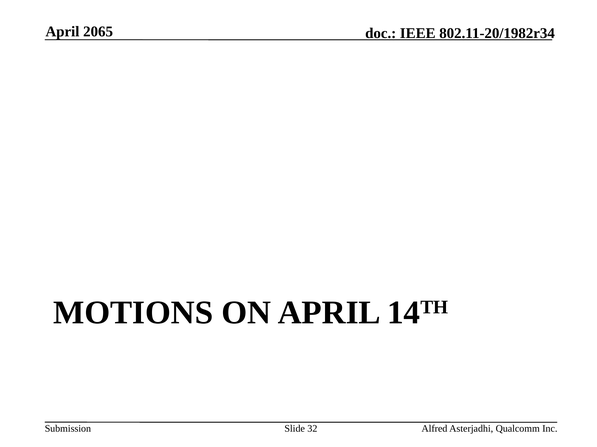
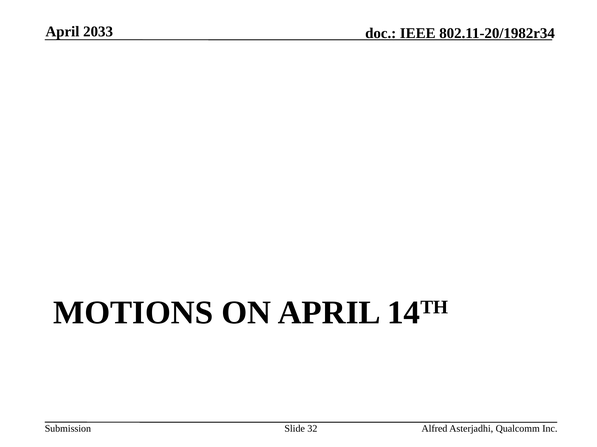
2065: 2065 -> 2033 (98, 32)
